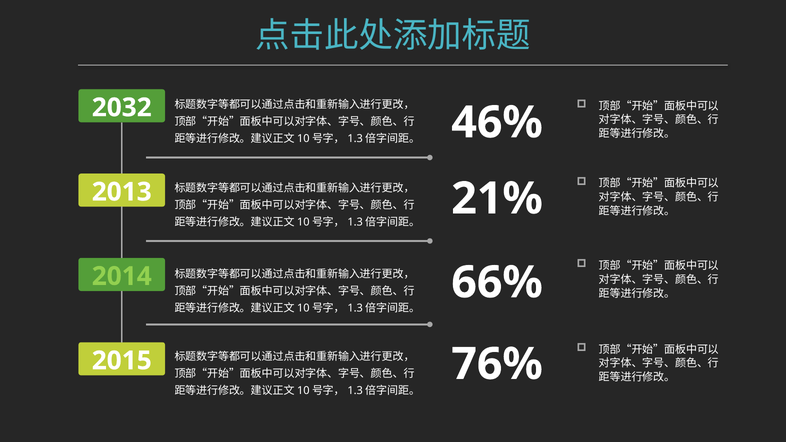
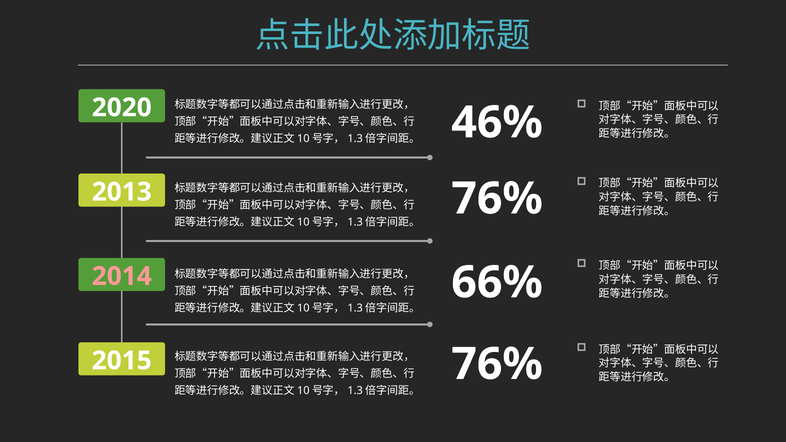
2032: 2032 -> 2020 (122, 108)
21%: 21% -> 76% (497, 199)
2014 colour: light green -> pink (122, 276)
